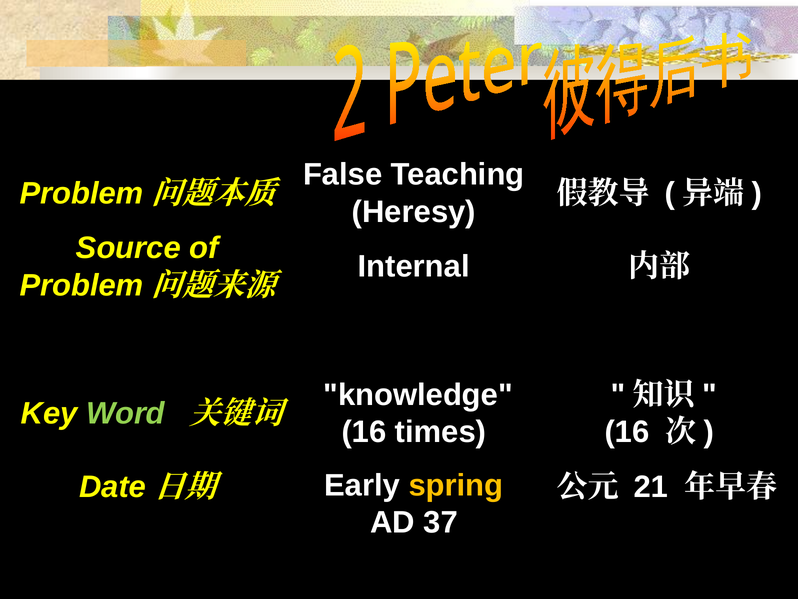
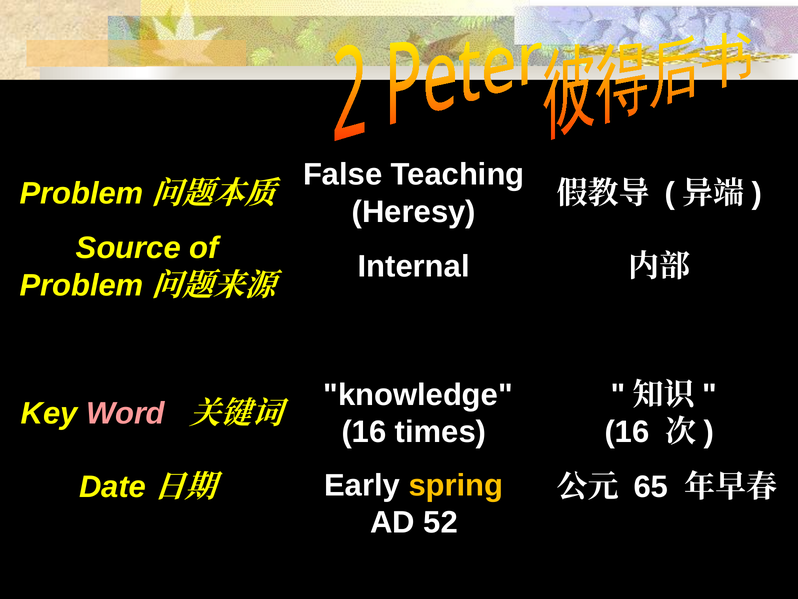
Word colour: light green -> pink (125, 413)
21: 21 -> 65 (651, 486)
37: 37 -> 52 (441, 522)
